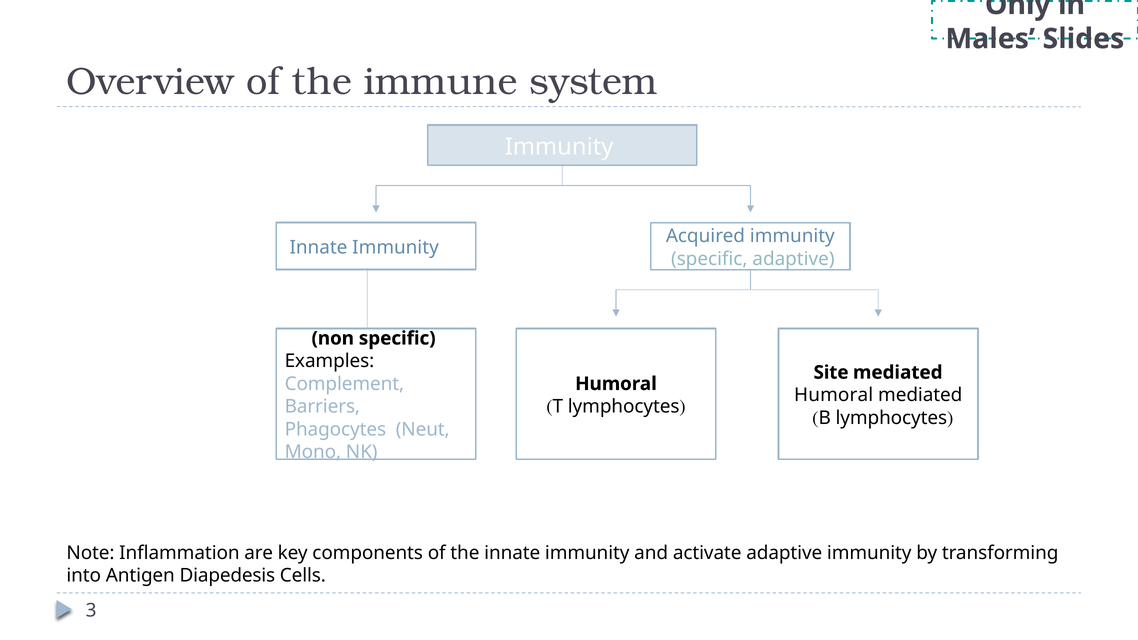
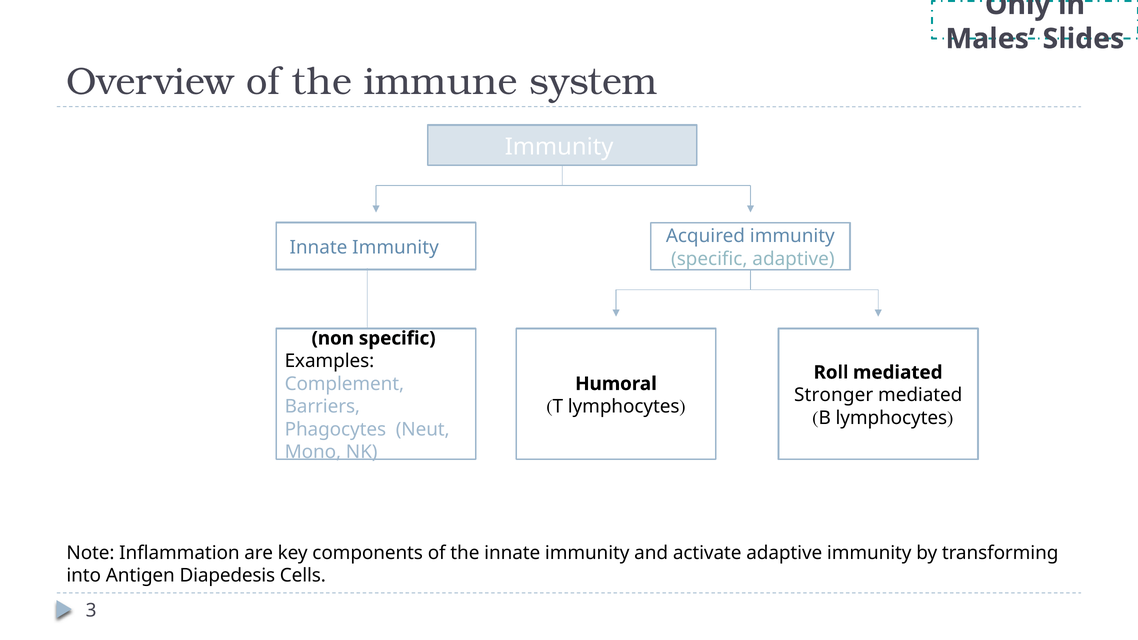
Site: Site -> Roll (831, 373)
Humoral: Humoral -> Stronger (834, 395)
